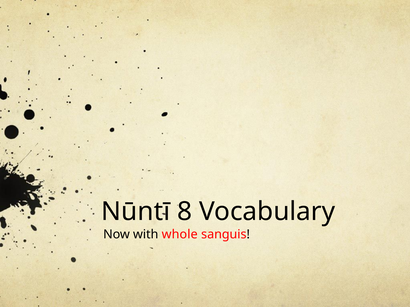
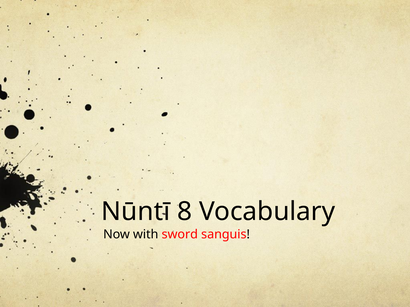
whole: whole -> sword (180, 235)
